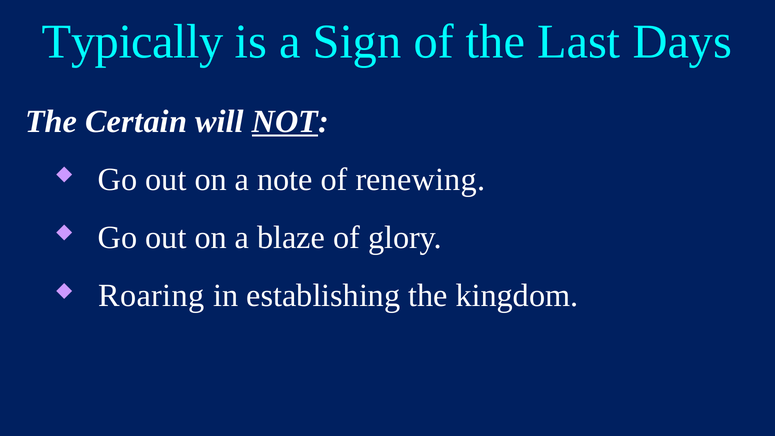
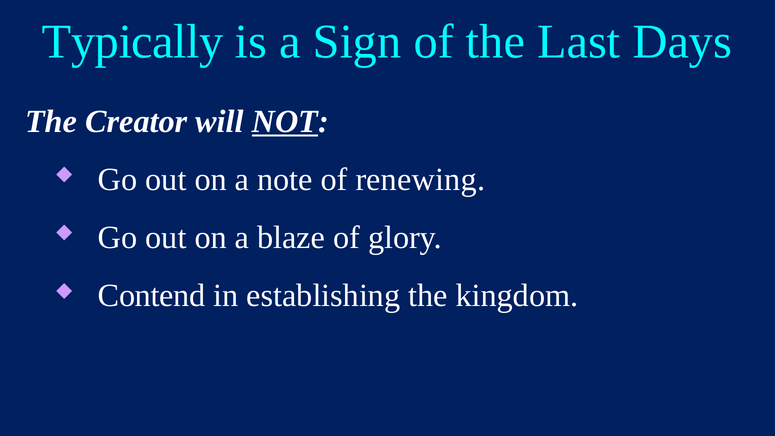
Certain: Certain -> Creator (136, 121)
Roaring: Roaring -> Contend (152, 296)
